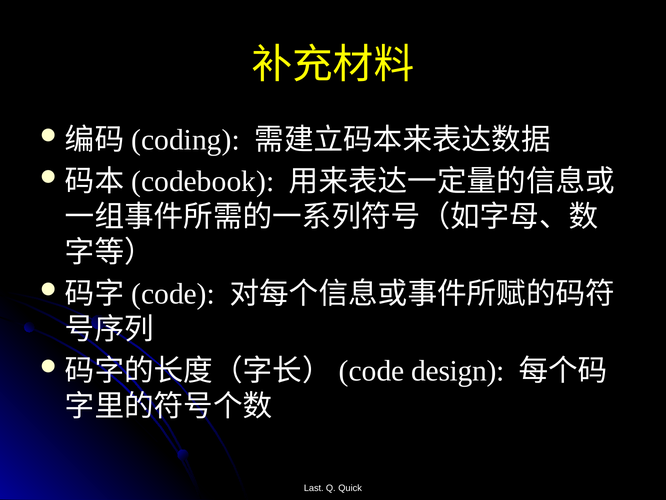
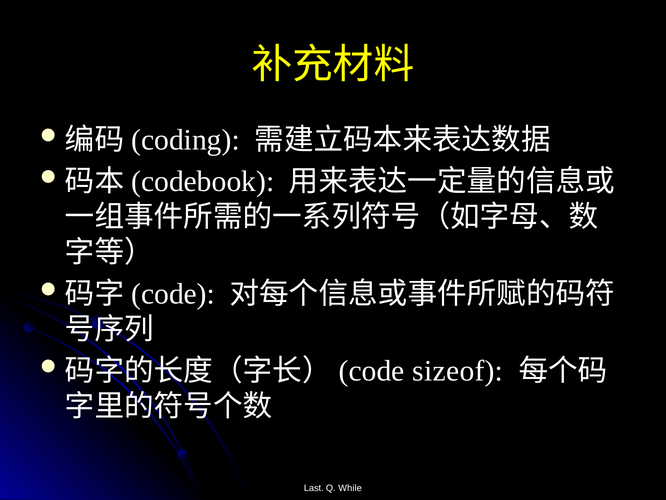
design: design -> sizeof (458, 371)
Quick: Quick -> While (350, 488)
